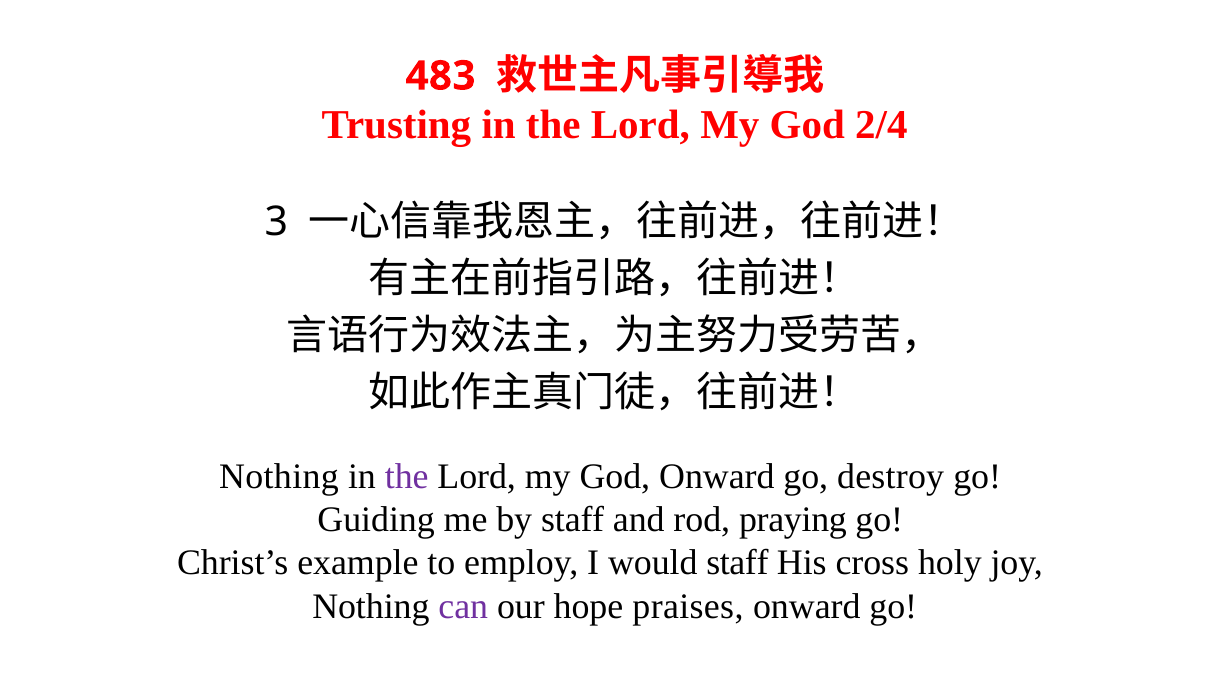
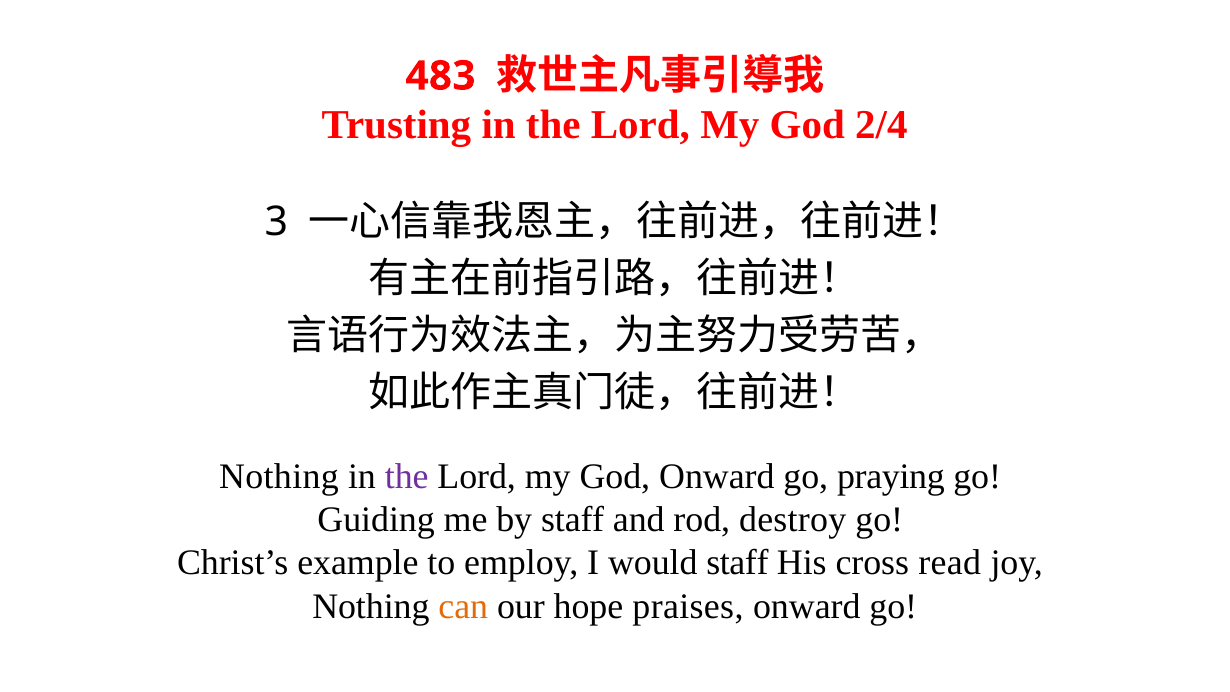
destroy: destroy -> praying (891, 477)
praying: praying -> destroy (793, 520)
holy: holy -> read (950, 563)
can colour: purple -> orange (463, 606)
